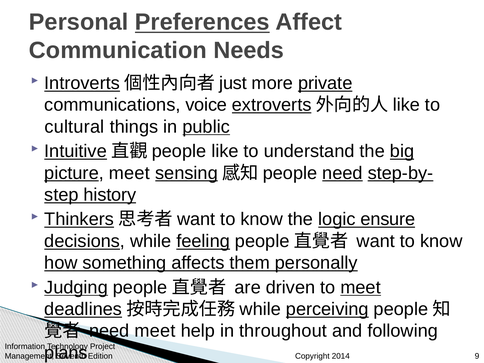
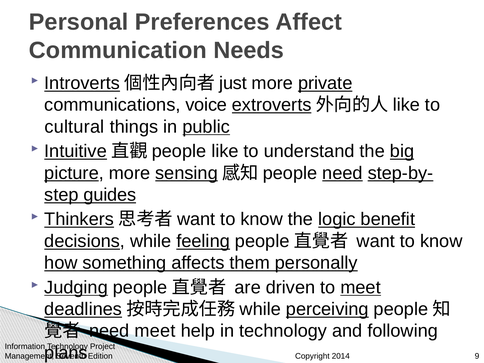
Preferences underline: present -> none (202, 22)
picture meet: meet -> more (130, 173)
history: history -> guides (110, 195)
ensure: ensure -> benefit (388, 219)
in throughout: throughout -> technology (283, 331)
